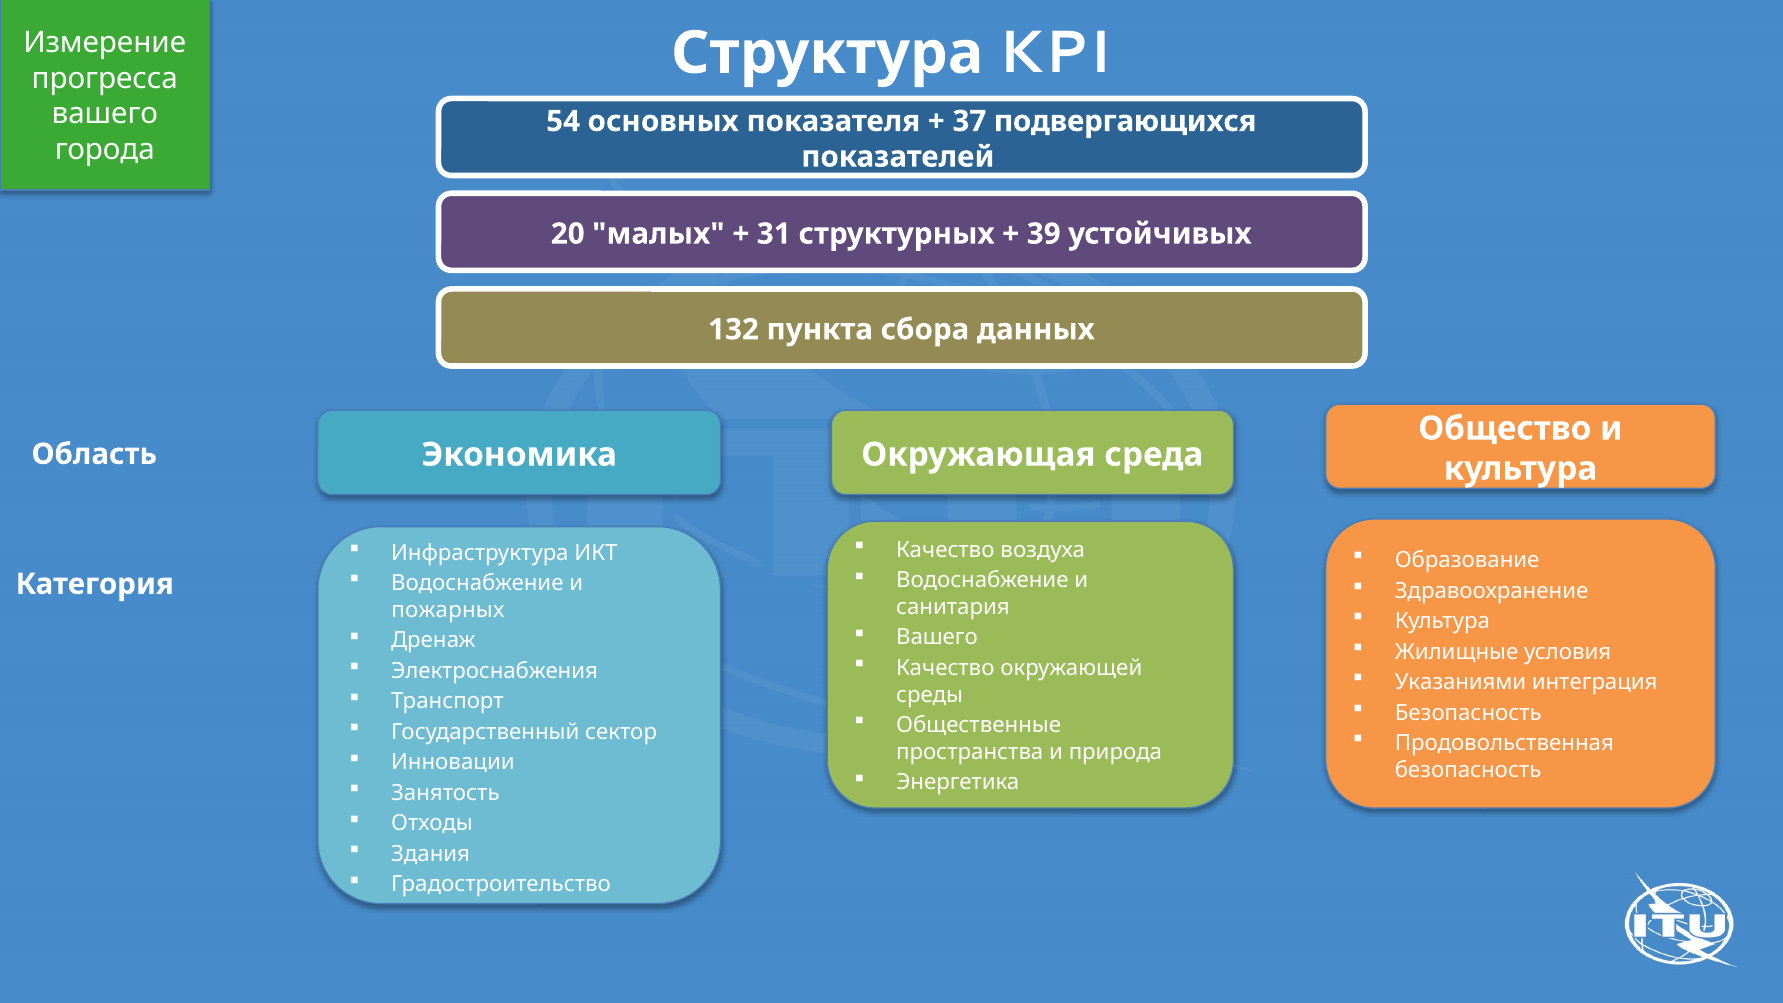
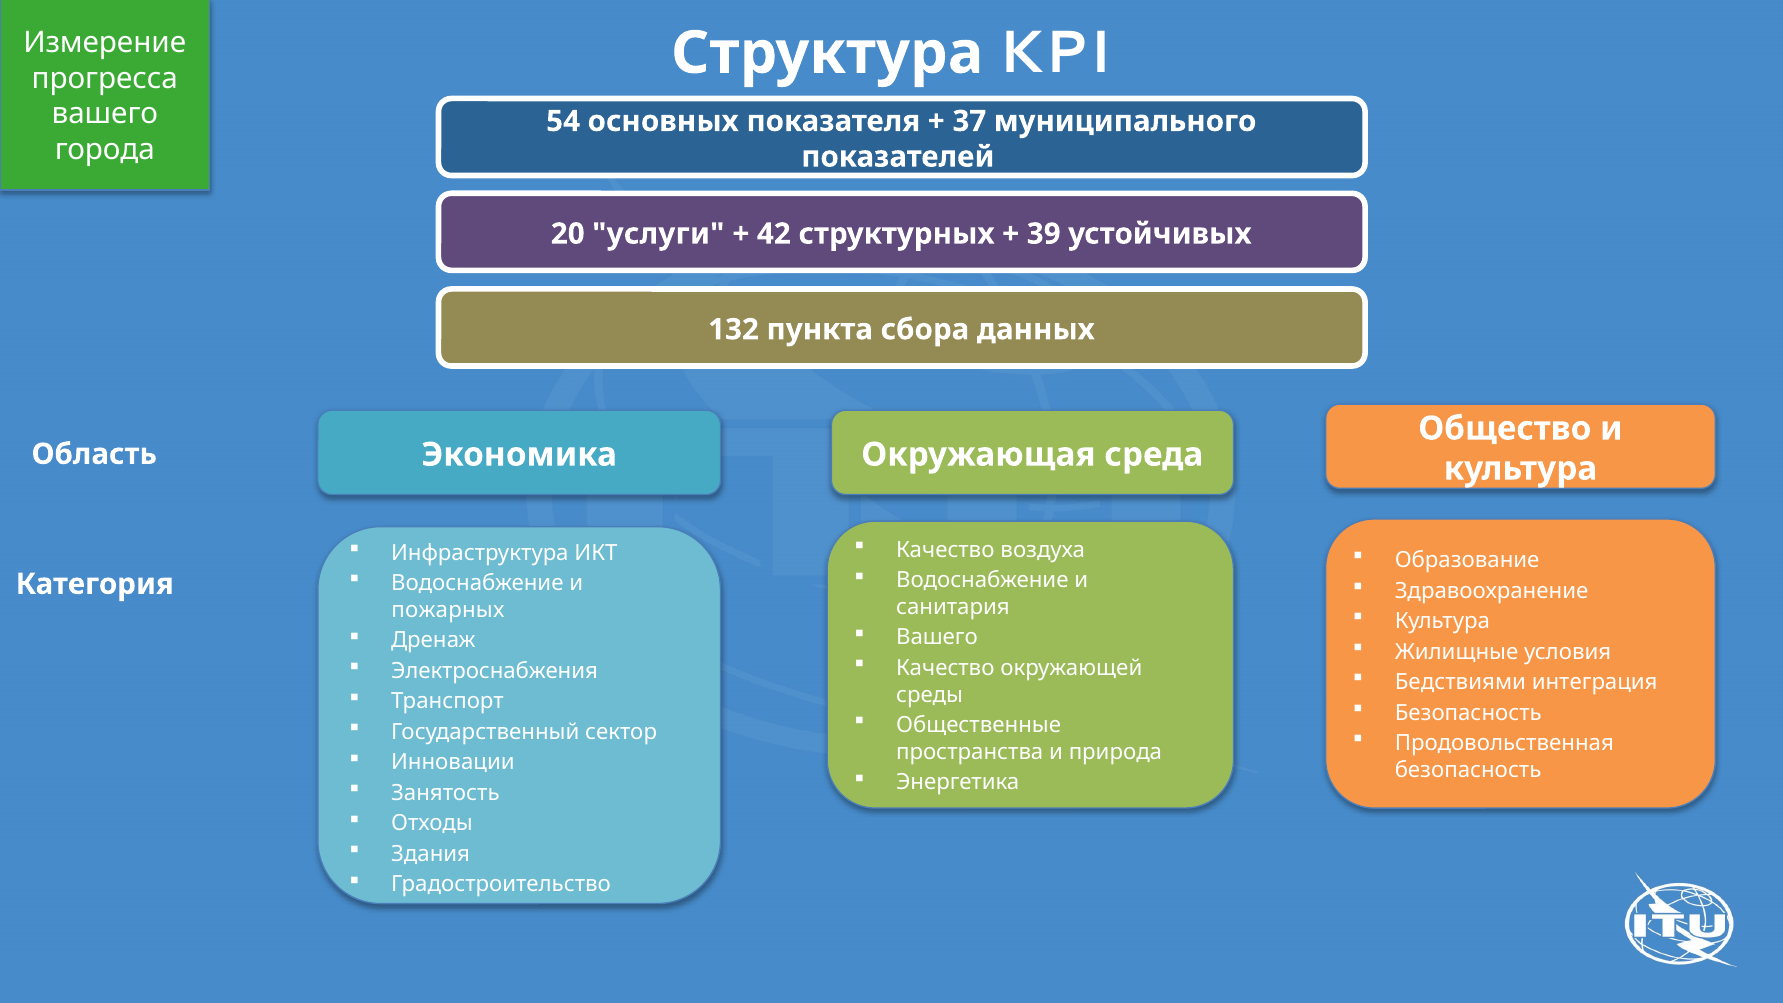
подвергающихся: подвергающихся -> муниципального (1125, 121)
малых: малых -> услуги (658, 234)
31: 31 -> 42 (774, 234)
Указаниями: Указаниями -> Бедствиями (1460, 682)
